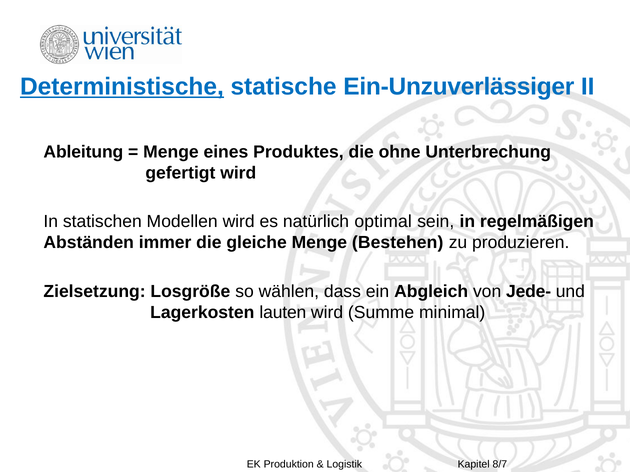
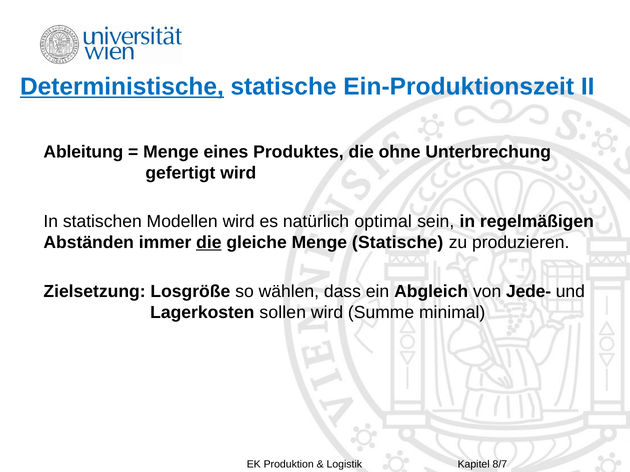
Ein-Unzuverlässiger: Ein-Unzuverlässiger -> Ein-Produktionszeit (459, 87)
die underline: none -> present (209, 243)
Menge Bestehen: Bestehen -> Statische (398, 243)
lauten: lauten -> sollen (283, 313)
